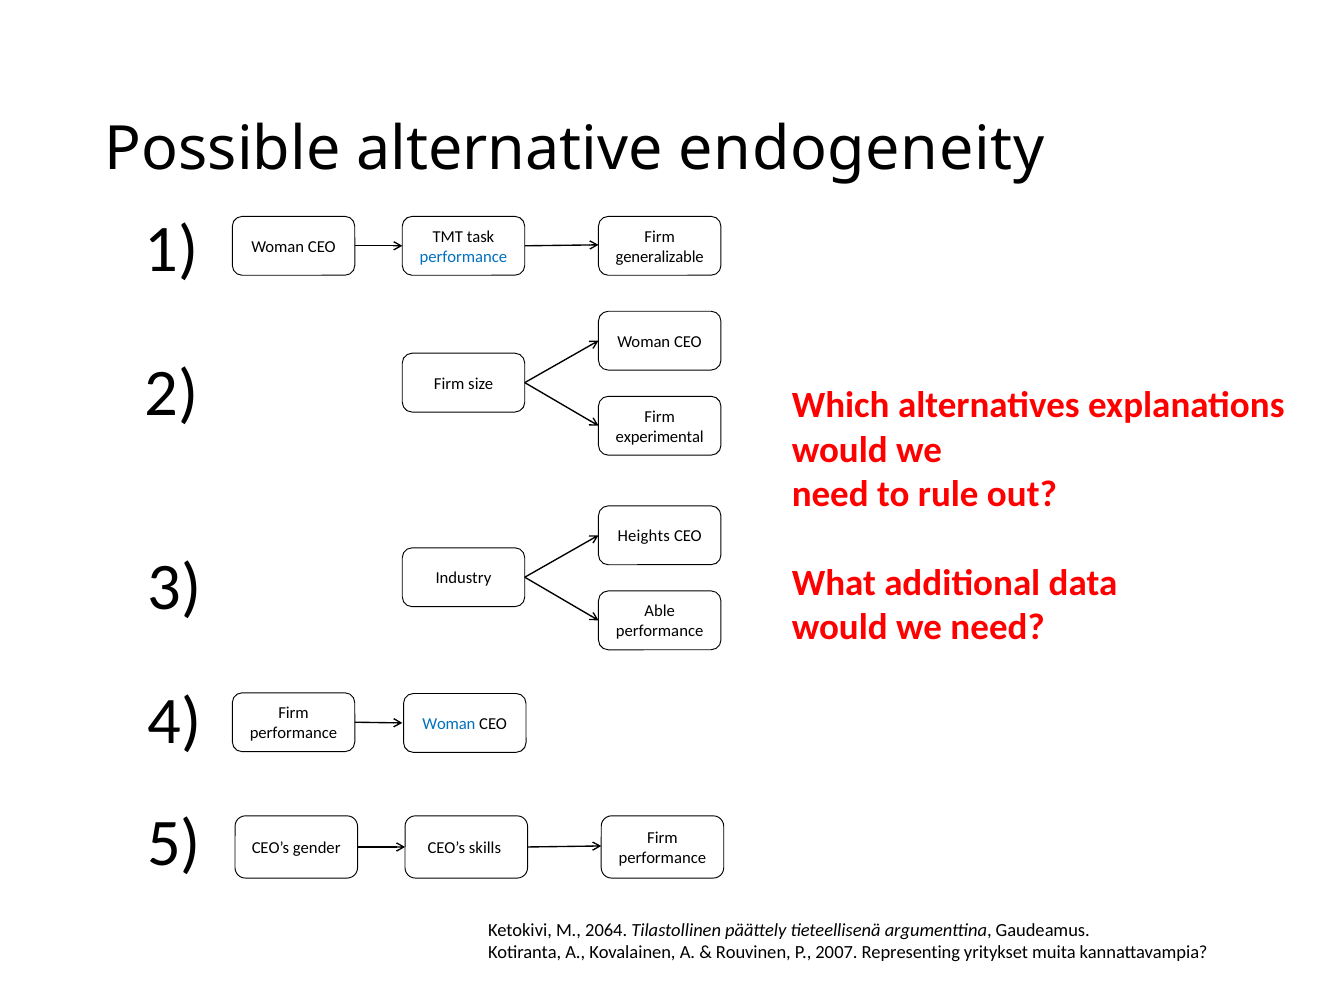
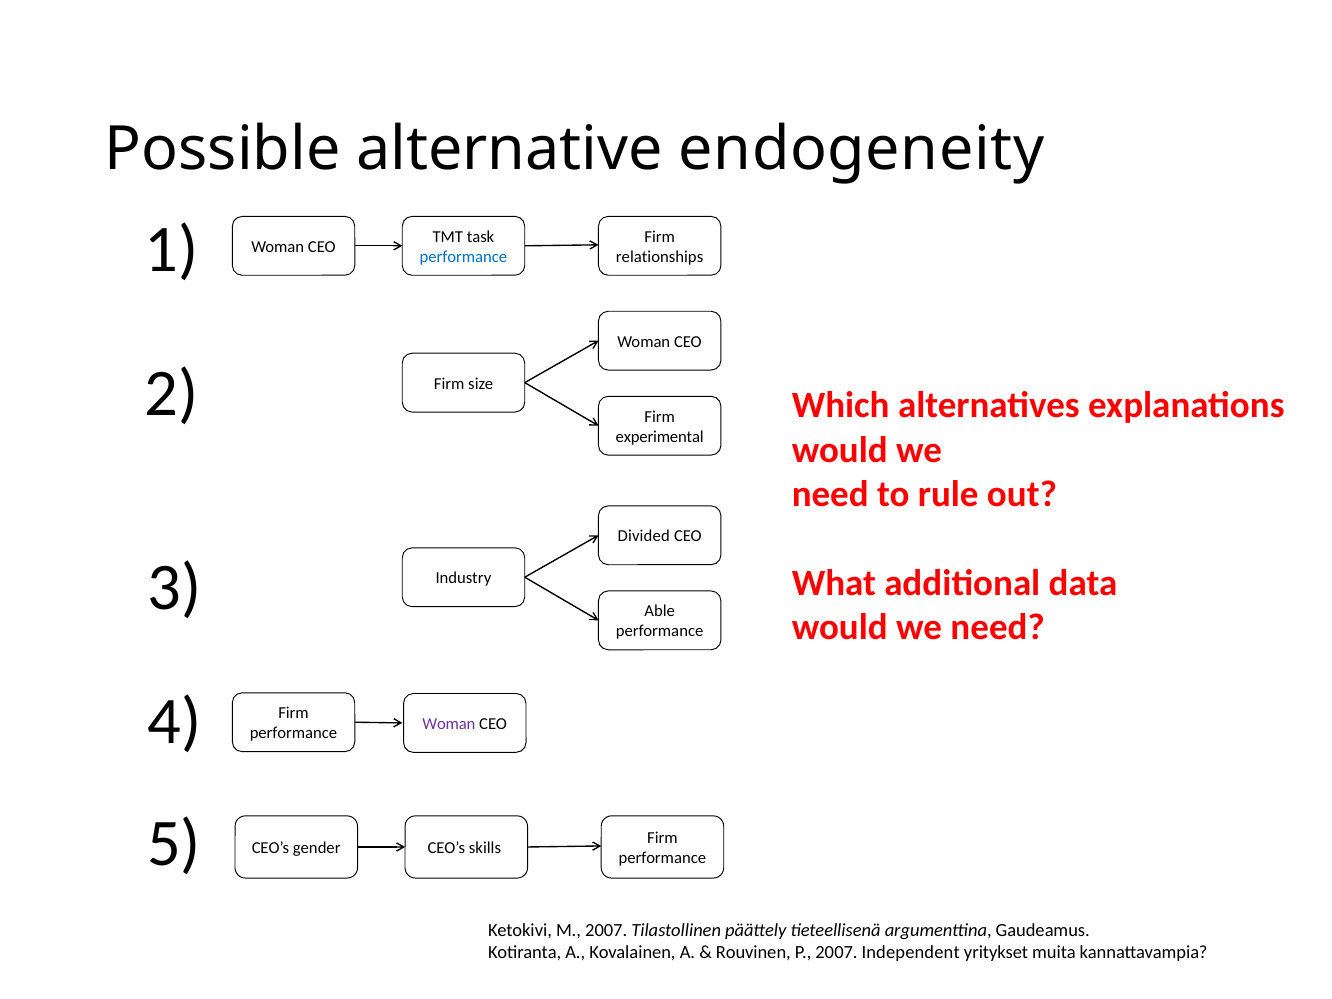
generalizable: generalizable -> relationships (660, 257)
Heights: Heights -> Divided (644, 536)
Woman colour: blue -> purple (449, 724)
M 2064: 2064 -> 2007 (606, 930)
Representing: Representing -> Independent (911, 953)
